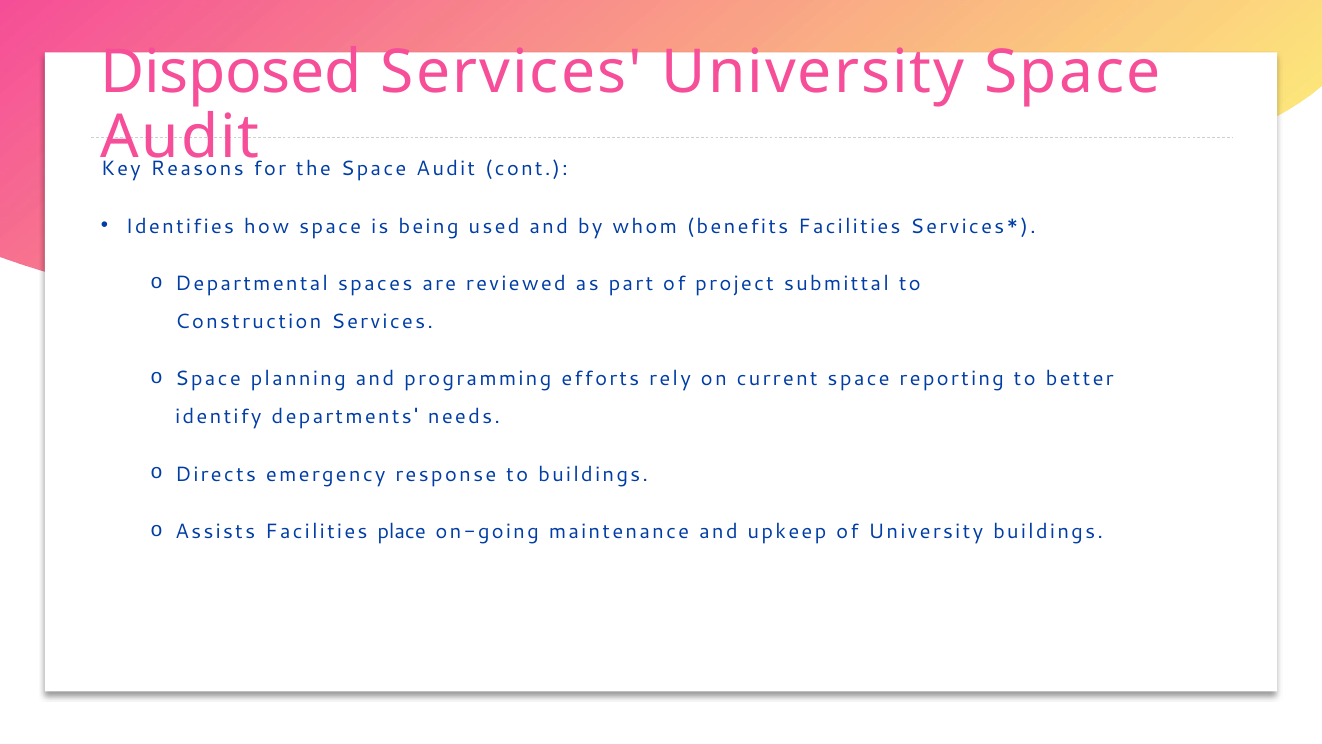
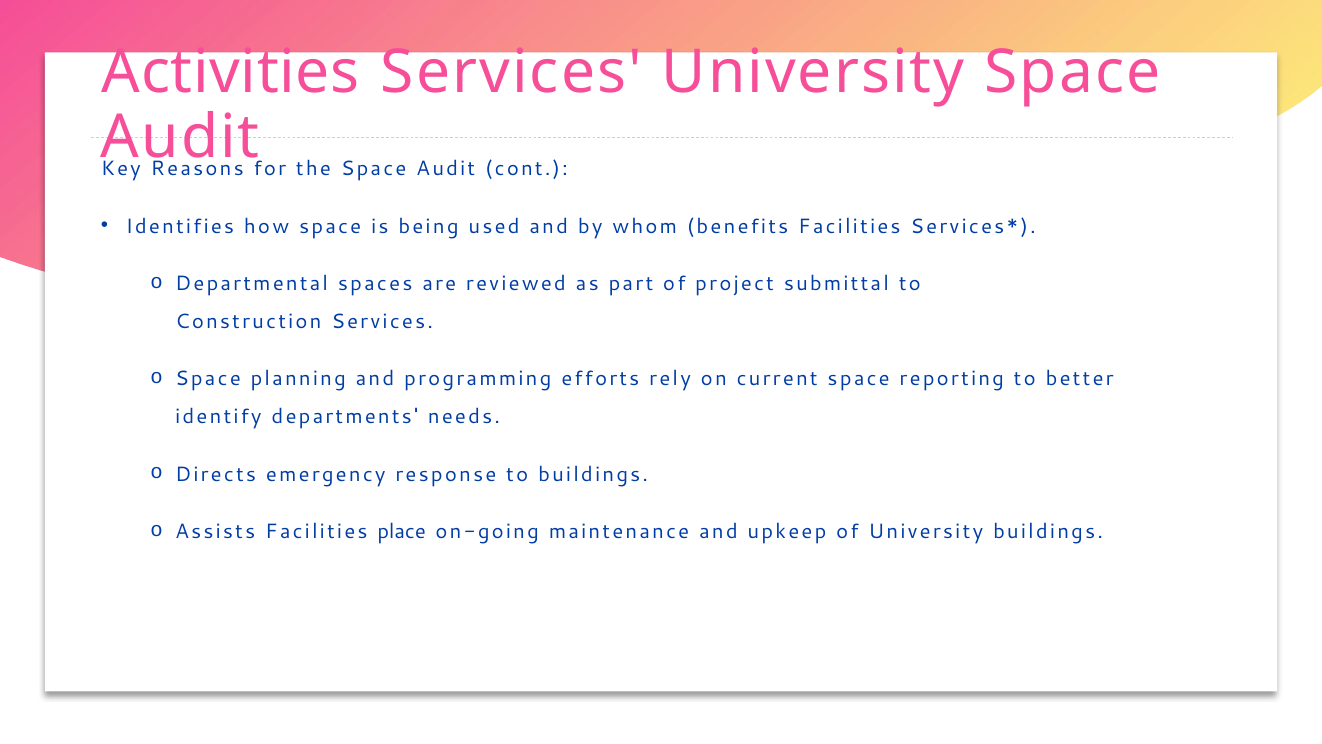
Disposed: Disposed -> Activities (231, 72)
